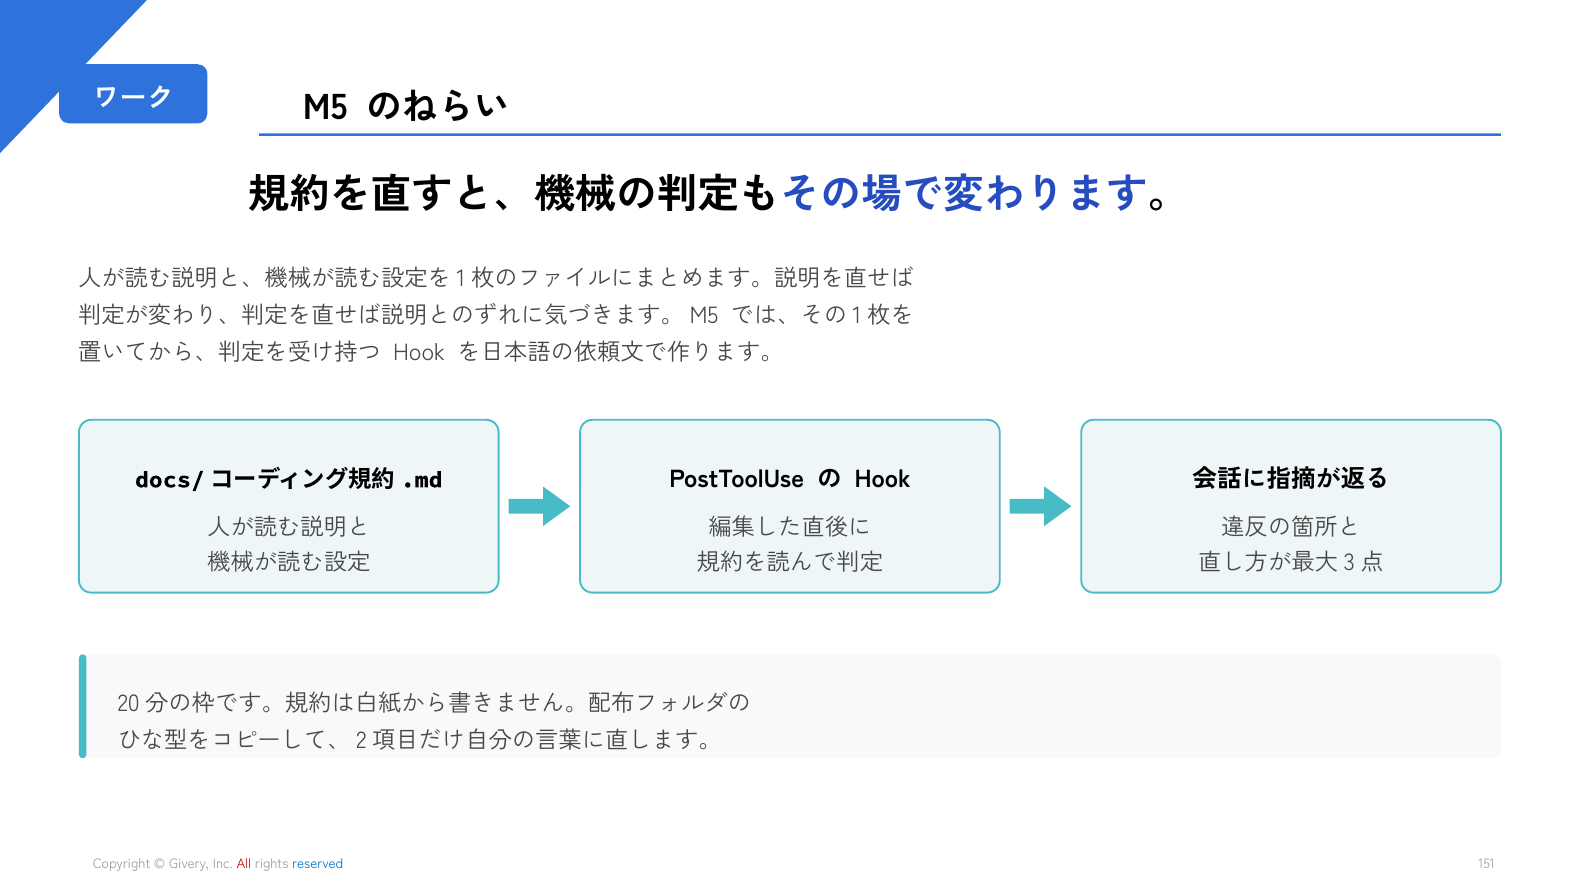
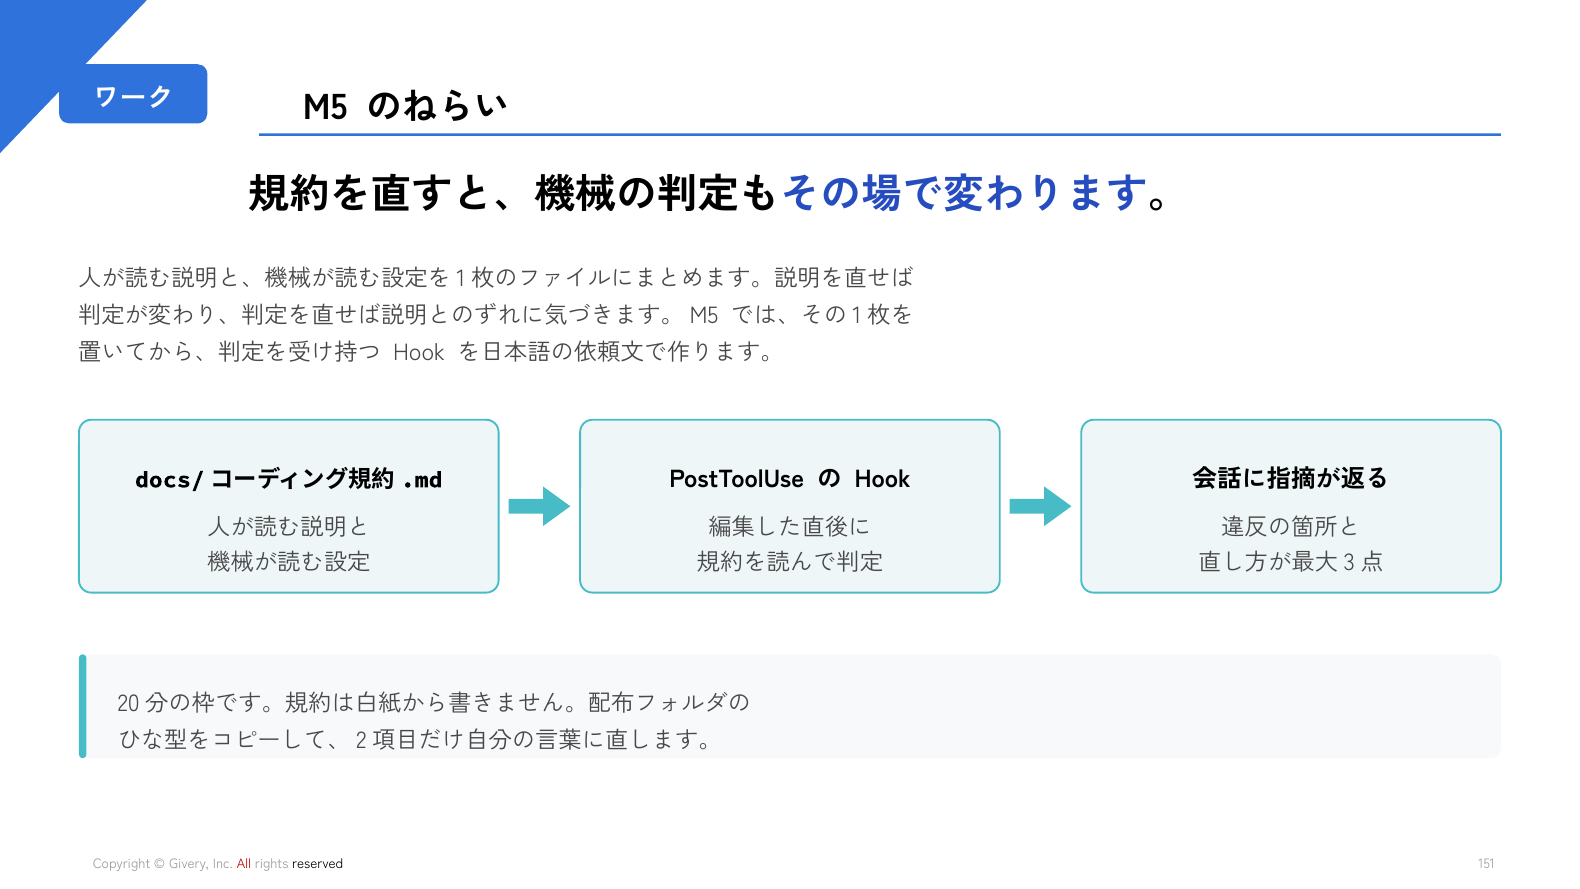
reserved colour: blue -> black (318, 864)
